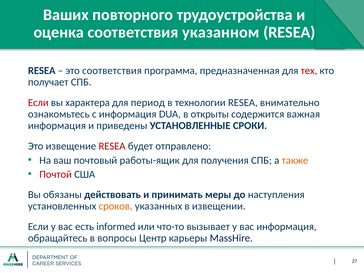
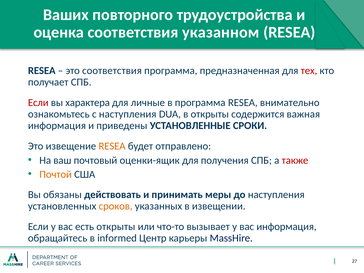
период: период -> личные (148, 103)
в технологии: технологии -> программа (200, 103)
с информация: информация -> наступления (128, 114)
RESEA colour: red -> orange (112, 146)
работы-ящик: работы-ящик -> оценки-ящик (150, 160)
также colour: orange -> red (295, 160)
Почтой colour: red -> orange (56, 174)
есть informed: informed -> открыты (116, 227)
вопросы: вопросы -> informed (117, 238)
